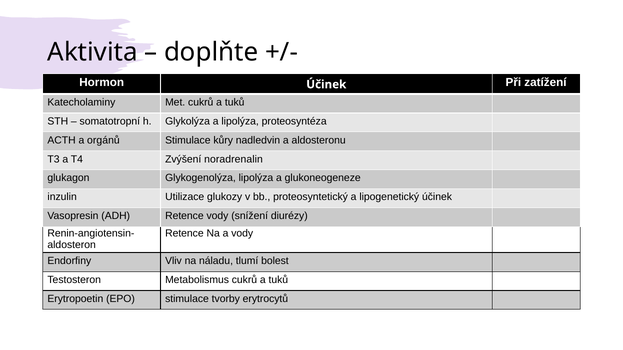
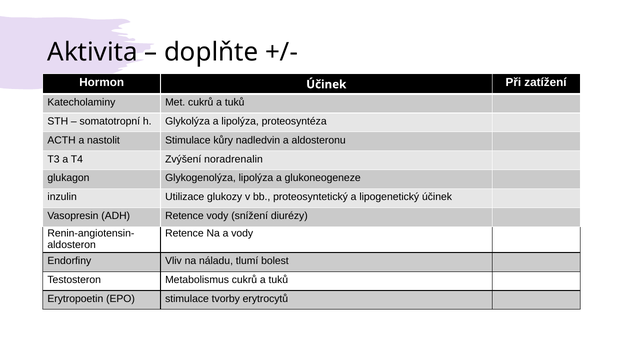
orgánů: orgánů -> nastolit (103, 140)
